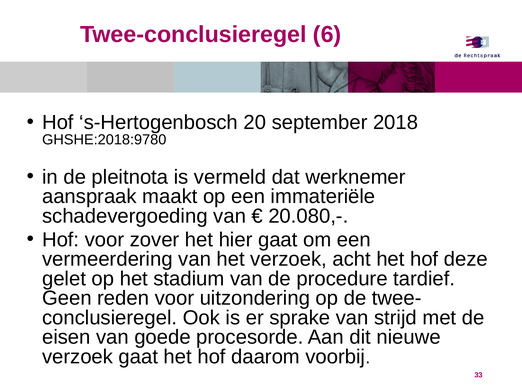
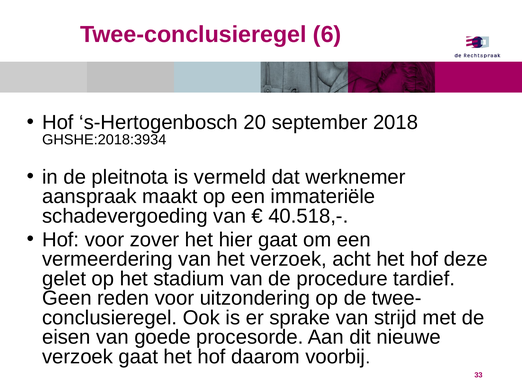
GHSHE:2018:9780: GHSHE:2018:9780 -> GHSHE:2018:3934 (104, 139)
20.080,-: 20.080,- -> 40.518,- (308, 216)
